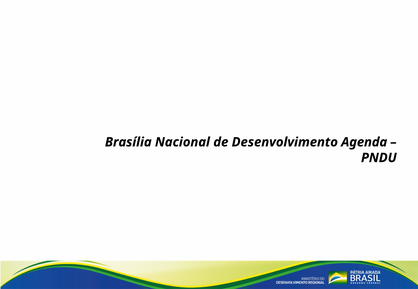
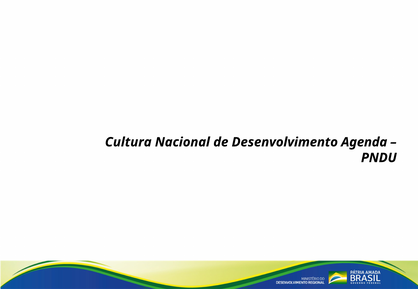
Brasília: Brasília -> Cultura (128, 142)
